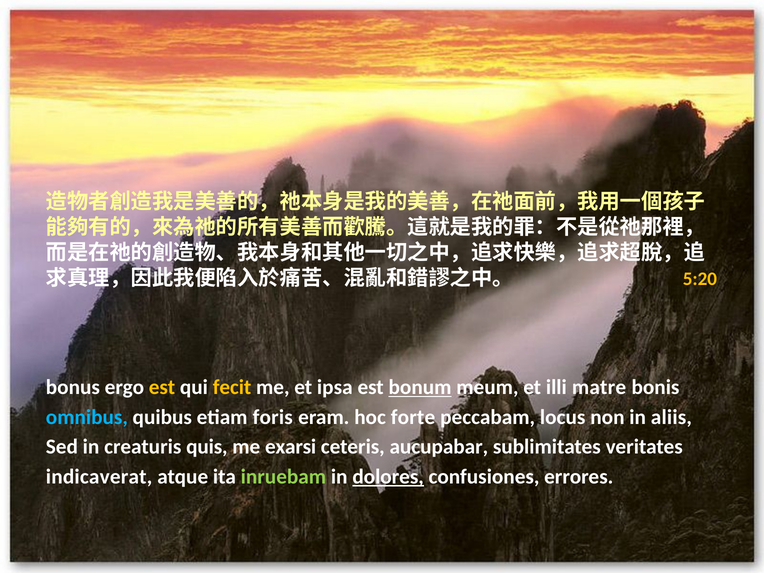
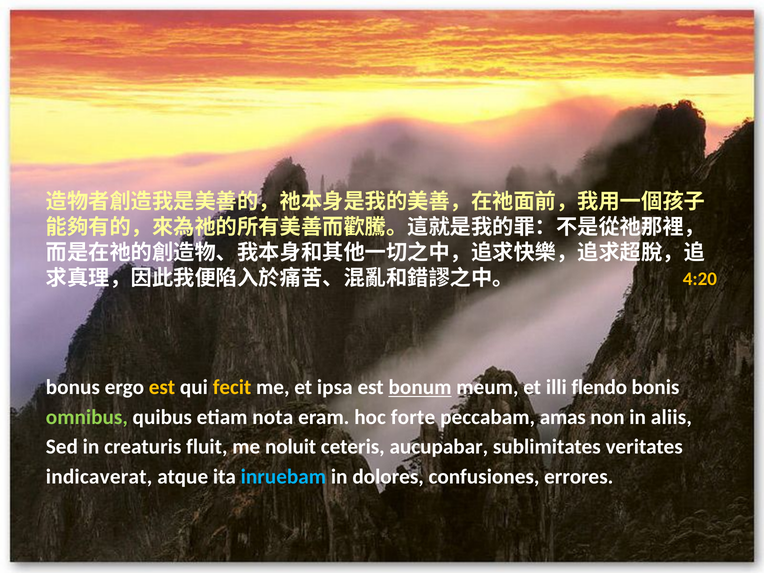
5:20: 5:20 -> 4:20 (700, 279)
matre: matre -> flendo (599, 387)
omnibus colour: light blue -> light green (87, 417)
foris: foris -> nota (273, 417)
locus: locus -> amas (563, 417)
quis: quis -> fluit (207, 447)
exarsi: exarsi -> noluit (291, 447)
inruebam colour: light green -> light blue (283, 477)
dolores underline: present -> none (388, 477)
